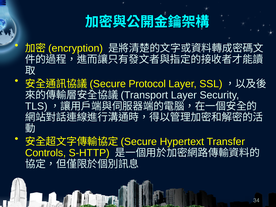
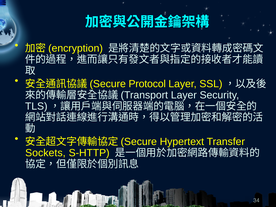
Controls: Controls -> Sockets (45, 153)
